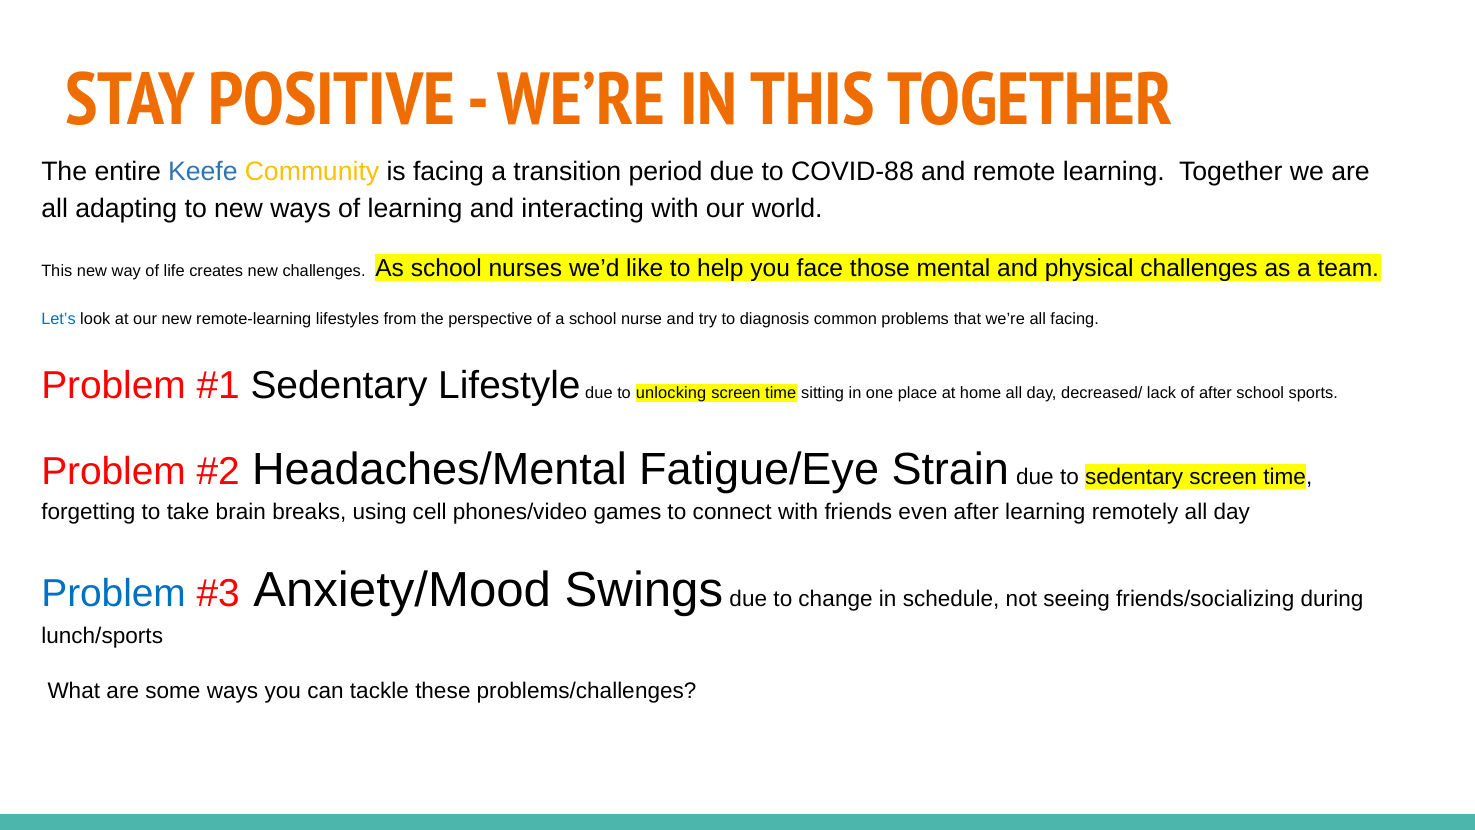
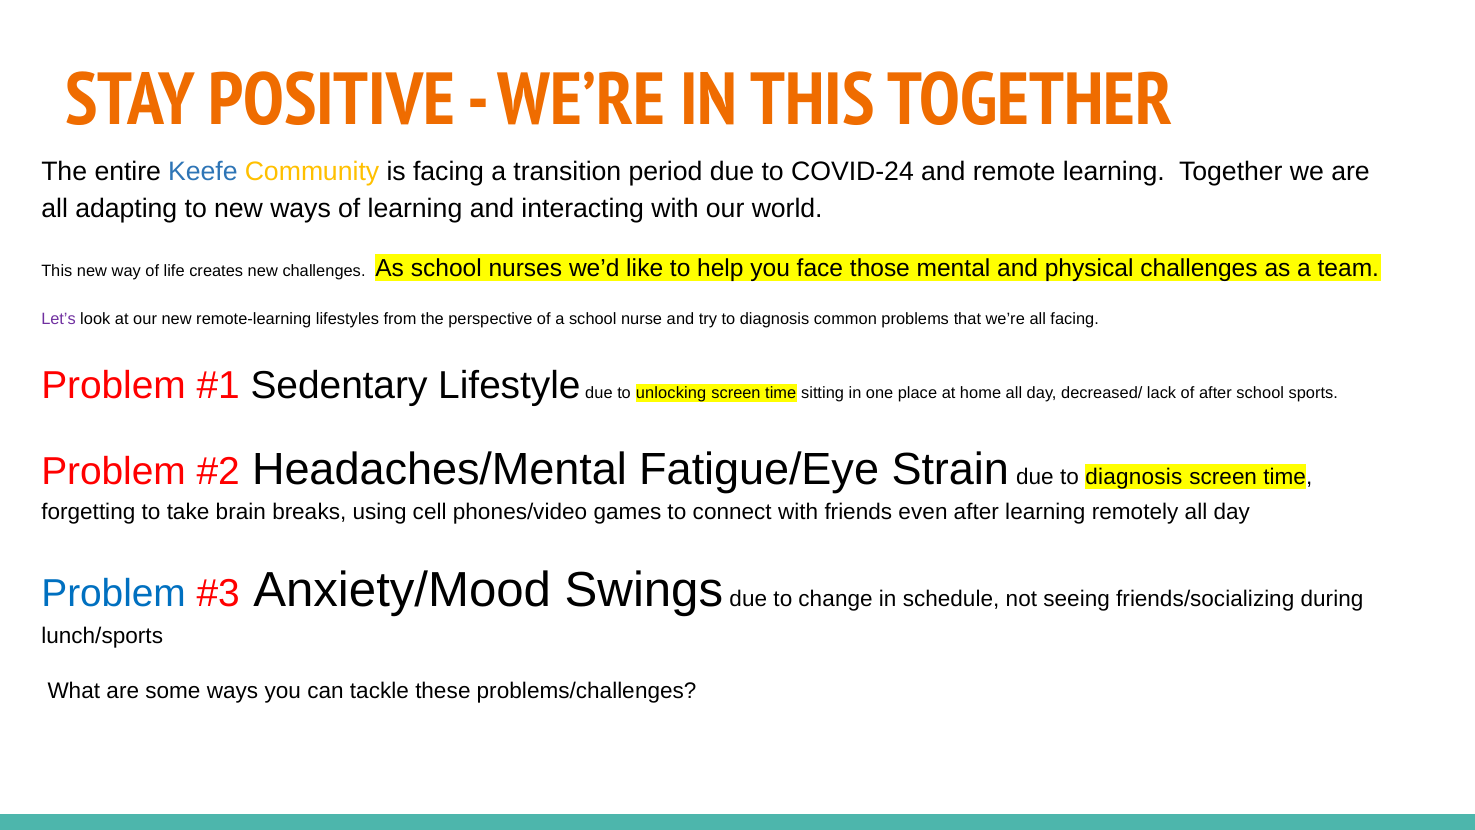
COVID-88: COVID-88 -> COVID-24 (853, 172)
Let’s colour: blue -> purple (59, 319)
due to sedentary: sedentary -> diagnosis (1134, 476)
